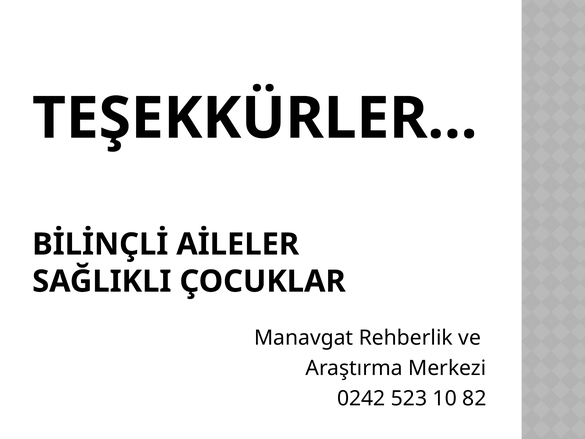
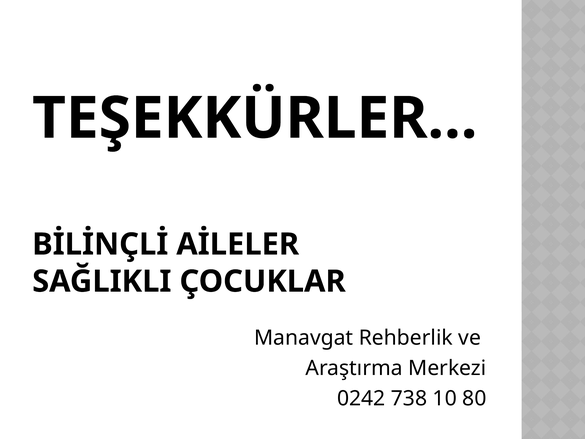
523: 523 -> 738 (409, 398)
82: 82 -> 80 (474, 398)
